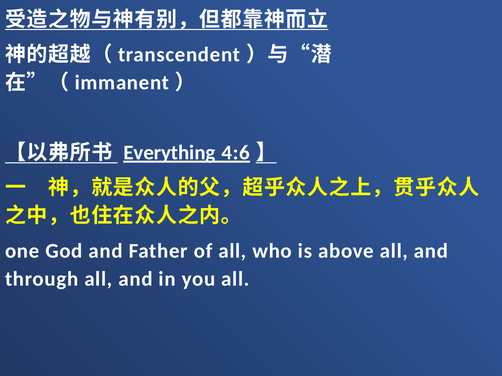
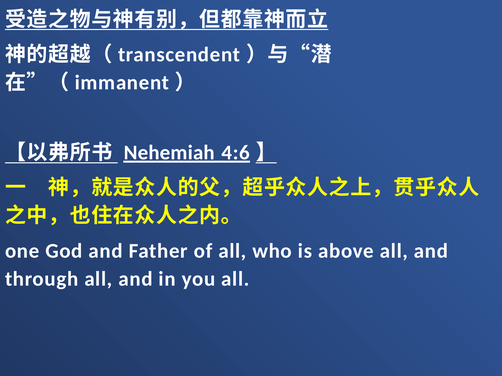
Everything: Everything -> Nehemiah (169, 153)
